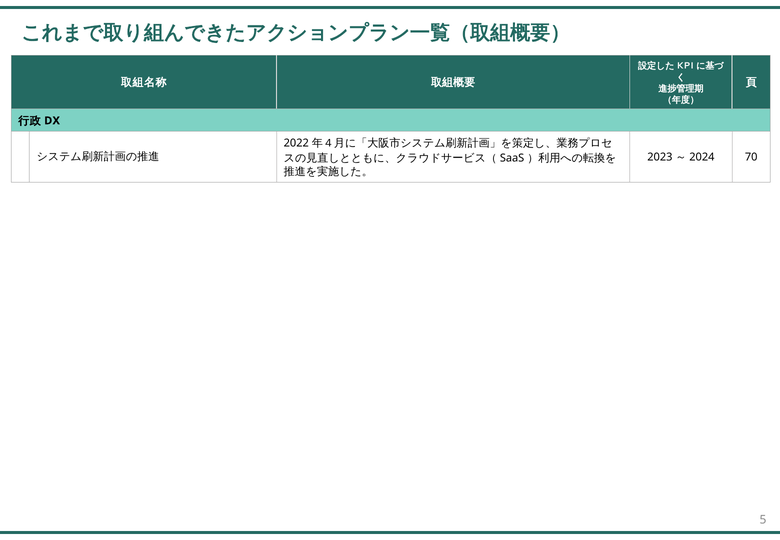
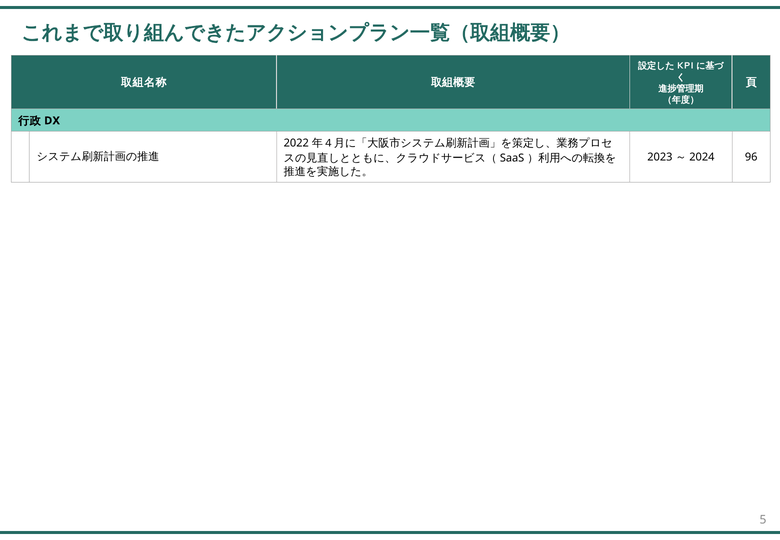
70: 70 -> 96 (751, 157)
